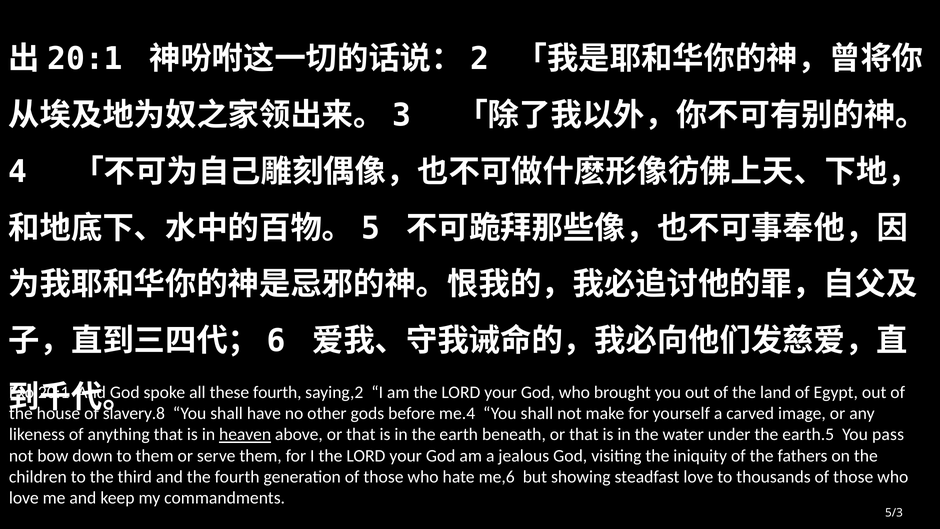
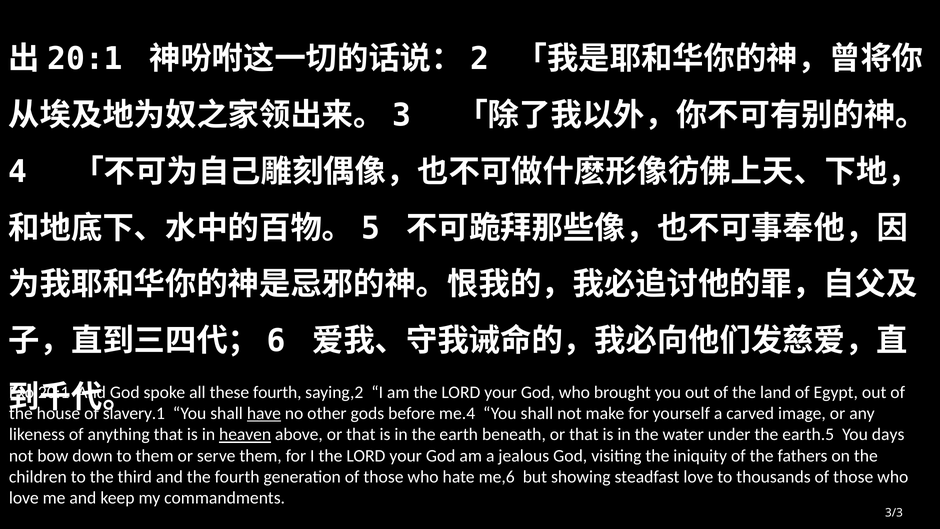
slavery.8: slavery.8 -> slavery.1 (134, 413)
have underline: none -> present (264, 413)
pass: pass -> days (888, 434)
5/3: 5/3 -> 3/3 (894, 513)
